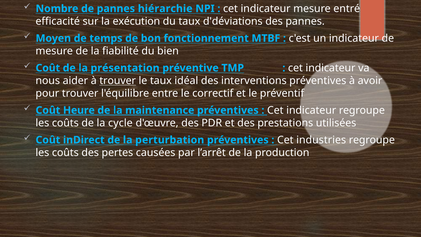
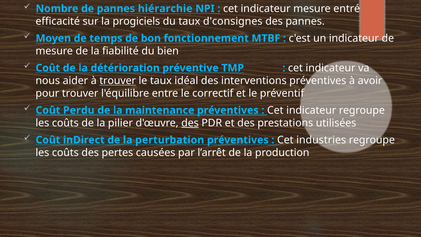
exécution: exécution -> progiciels (136, 21)
d'déviations: d'déviations -> d'consignes (233, 21)
présentation: présentation -> détérioration (125, 68)
Heure: Heure -> Perdu (79, 110)
cycle: cycle -> pilier (120, 123)
des underline: none -> present (190, 123)
